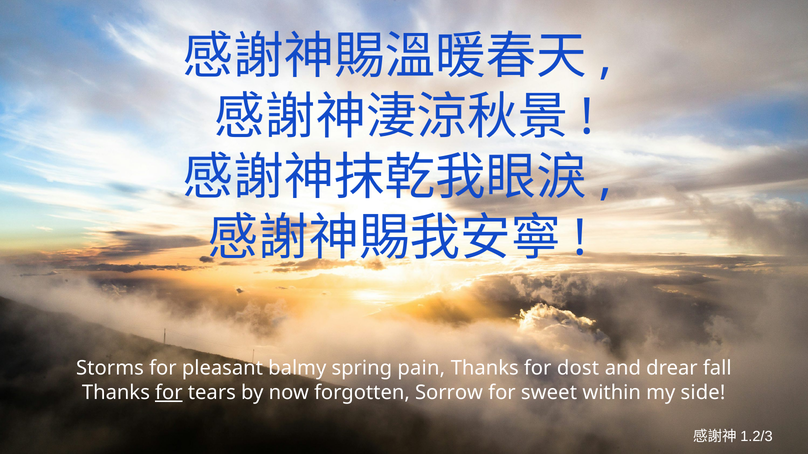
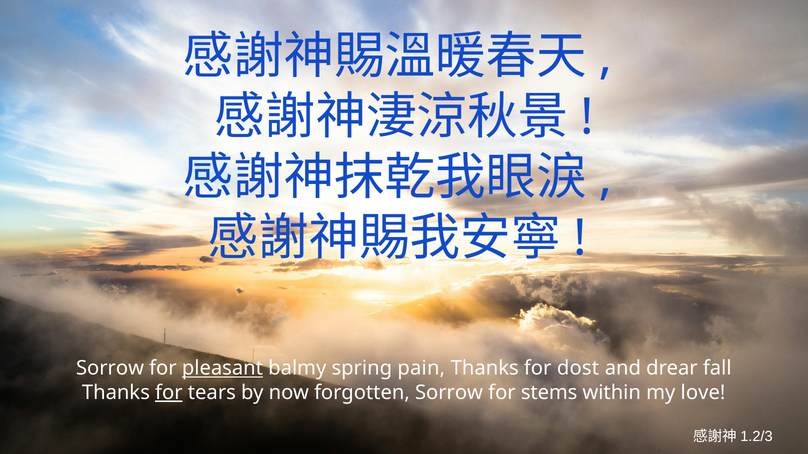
Storms: Storms -> Sorrow (110, 369)
pleasant underline: none -> present (222, 369)
sweet: sweet -> stems (549, 393)
side: side -> love (703, 393)
